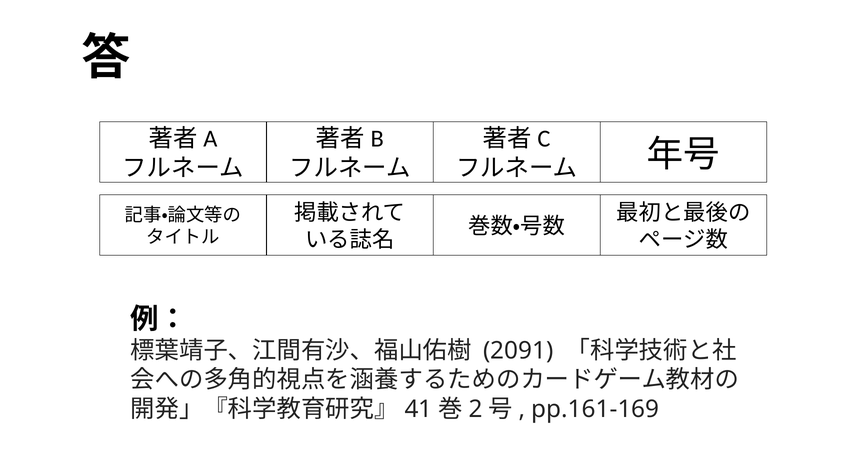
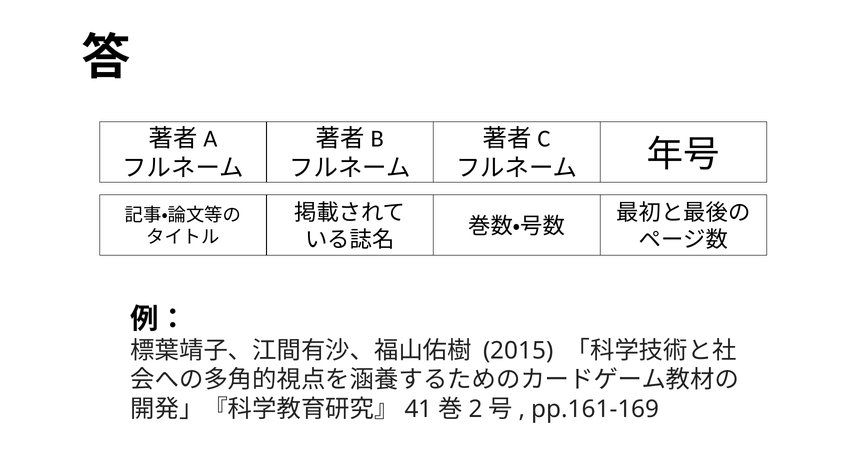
2091: 2091 -> 2015 (518, 350)
